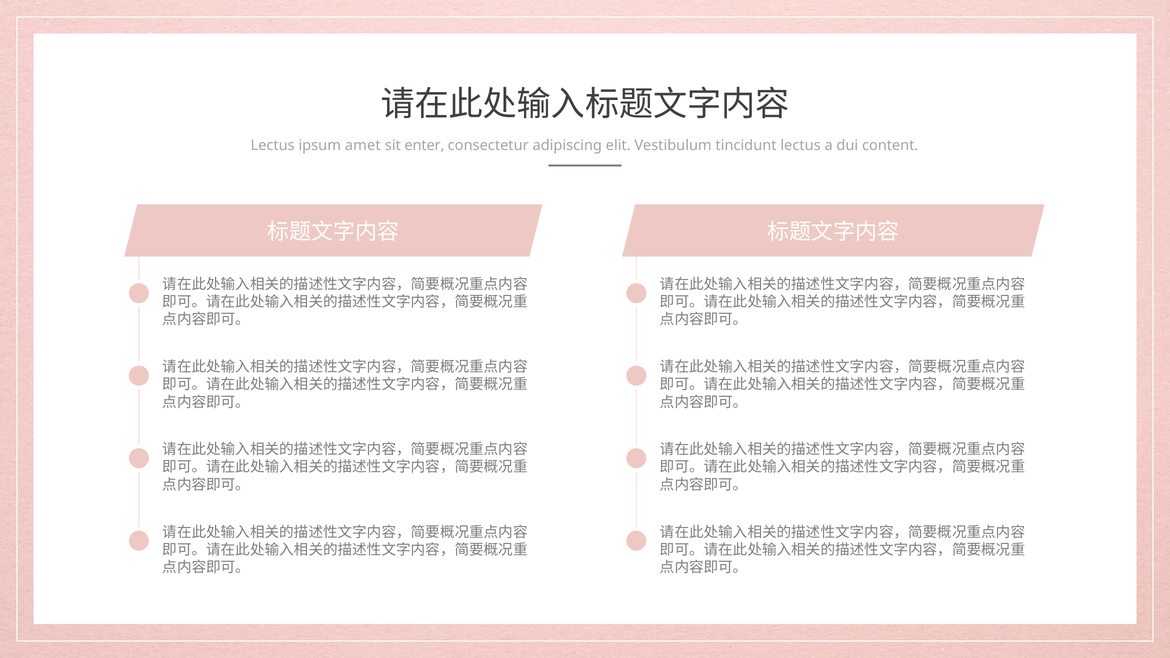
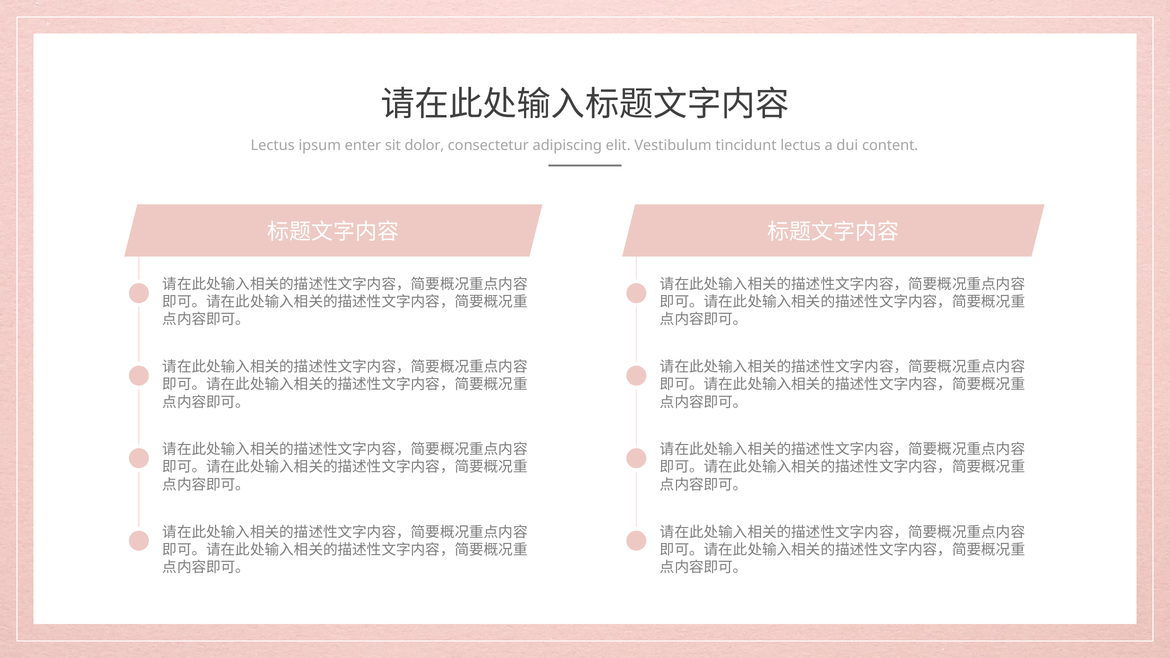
amet: amet -> enter (363, 145)
enter: enter -> dolor (424, 145)
